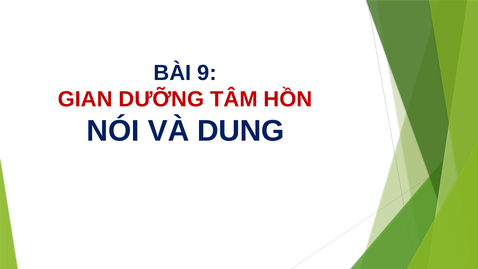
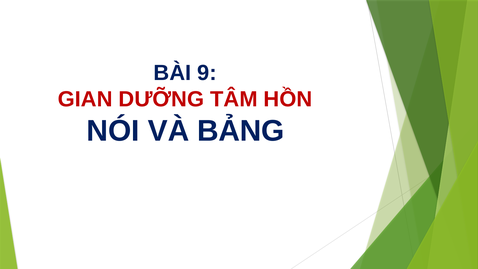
DUNG: DUNG -> BẢNG (241, 131)
